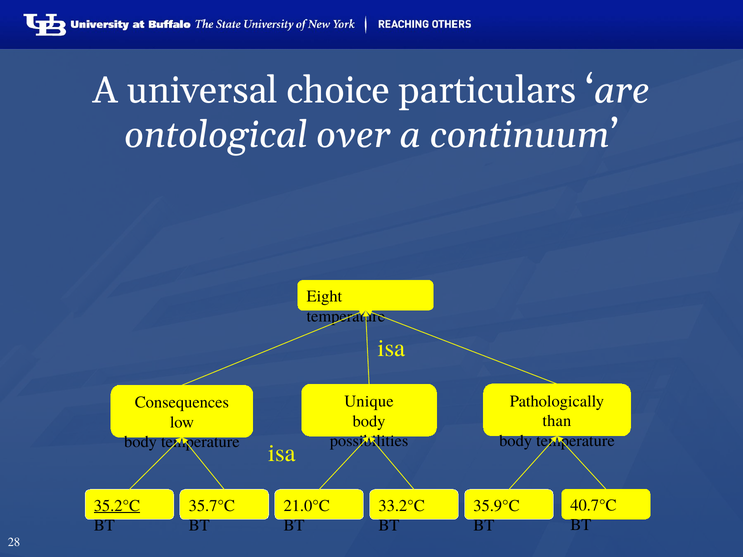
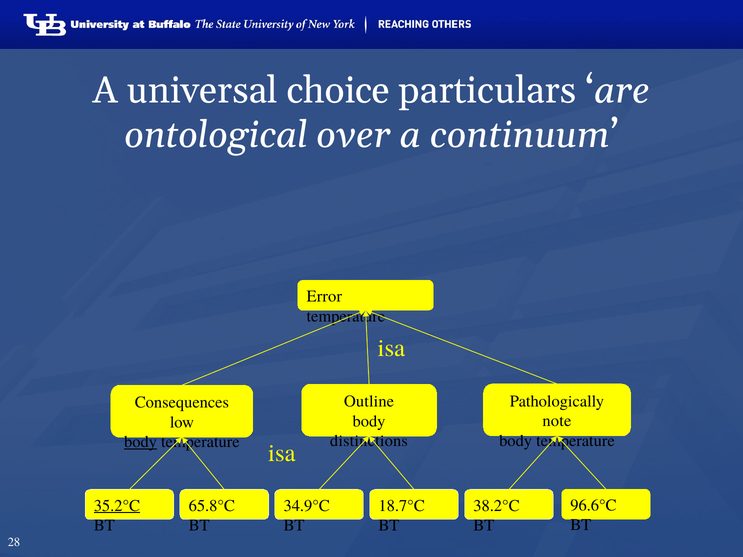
Eight: Eight -> Error (324, 296)
Unique: Unique -> Outline (369, 402)
than: than -> note (557, 421)
possibilities: possibilities -> distinctions (369, 441)
body underline: none -> present (141, 442)
40.7°C: 40.7°C -> 96.6°C (593, 505)
35.7°C: 35.7°C -> 65.8°C (212, 506)
21.0°C: 21.0°C -> 34.9°C (307, 506)
33.2°C: 33.2°C -> 18.7°C (402, 506)
35.9°C: 35.9°C -> 38.2°C (497, 506)
